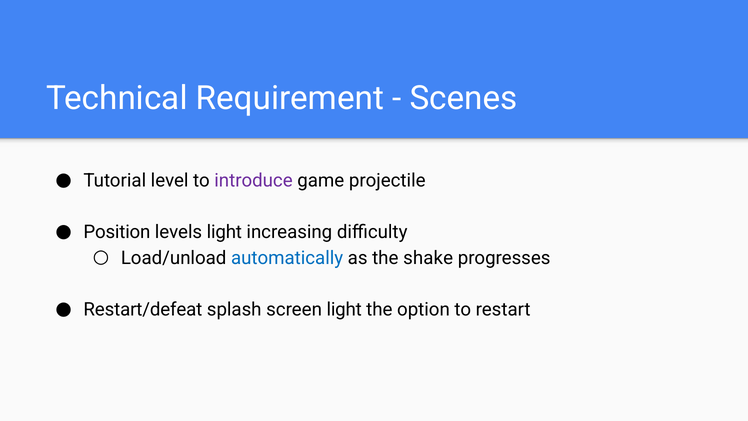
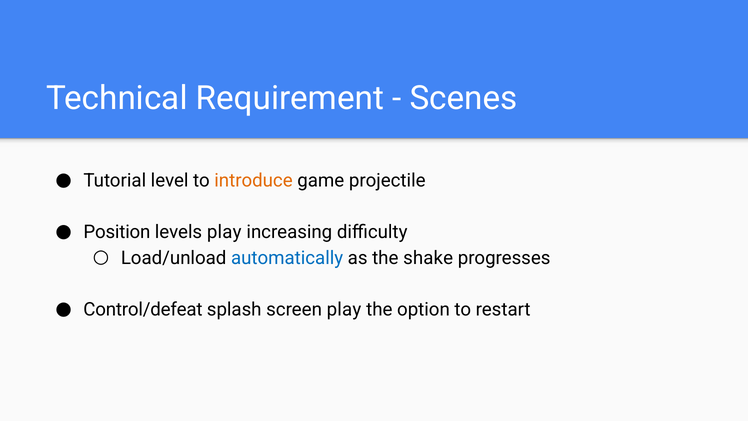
introduce colour: purple -> orange (254, 180)
levels light: light -> play (224, 232)
Restart/defeat: Restart/defeat -> Control/defeat (143, 309)
screen light: light -> play (344, 309)
